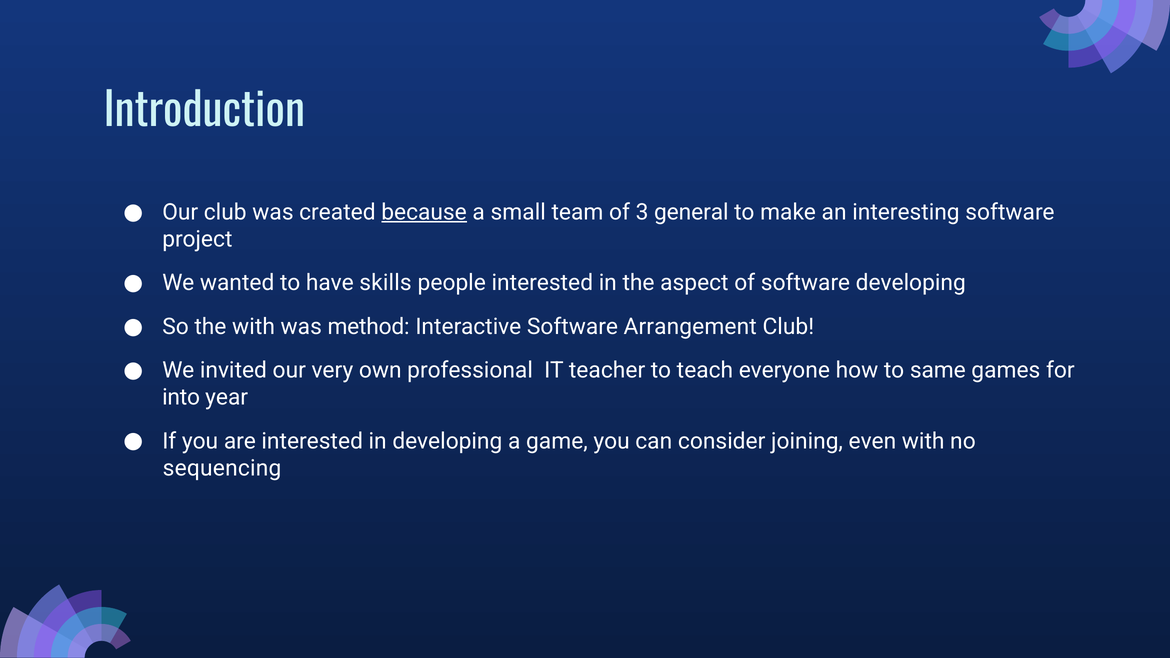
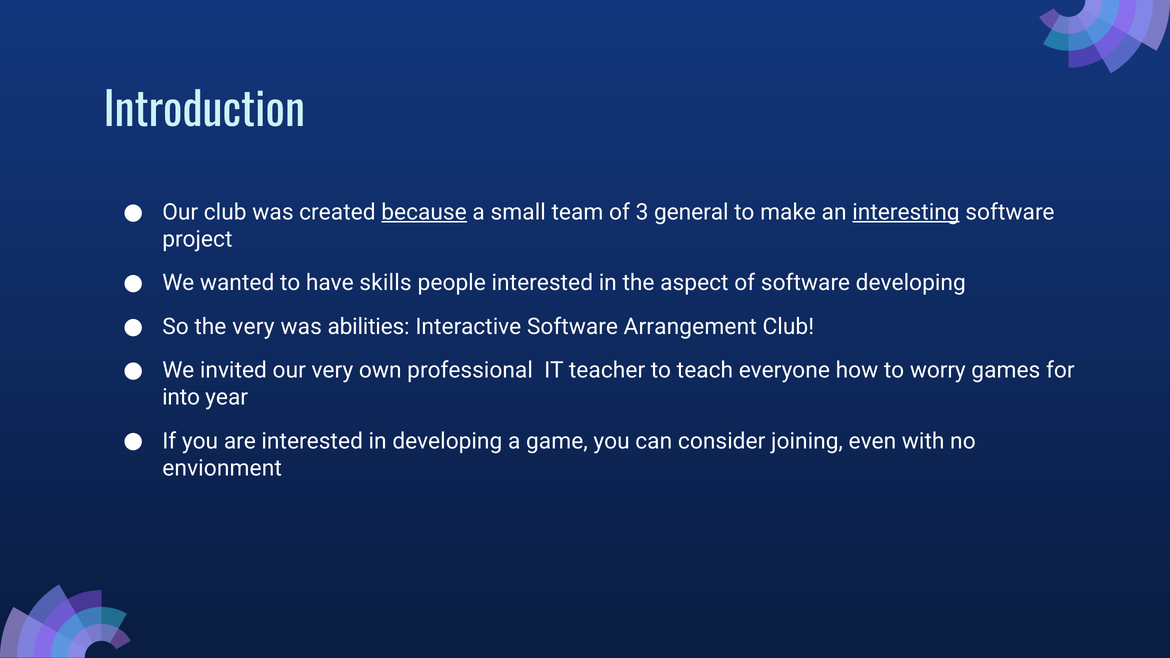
interesting underline: none -> present (906, 212)
the with: with -> very (253, 327)
method: method -> abilities (369, 327)
same: same -> worry (938, 370)
sequencing: sequencing -> envionment (222, 468)
